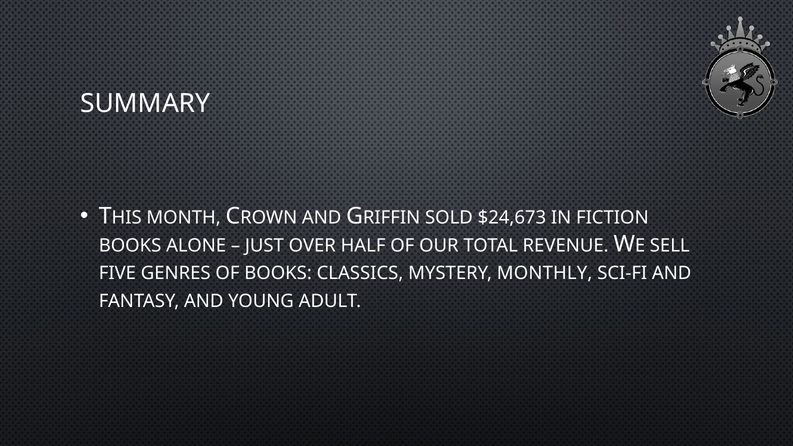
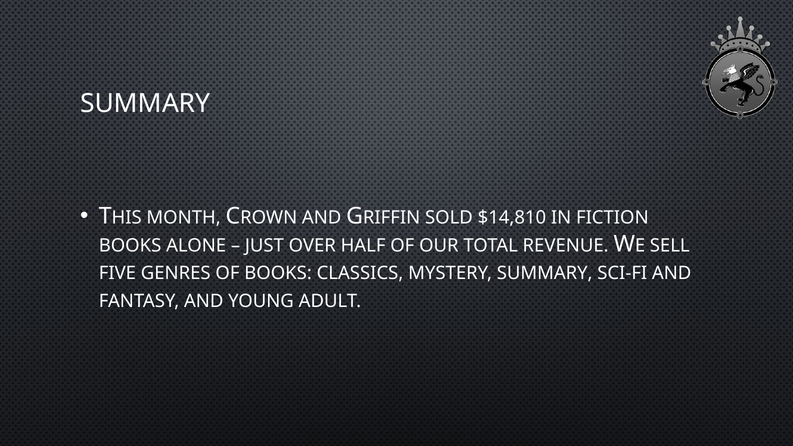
$24,673: $24,673 -> $14,810 (512, 218)
MYSTERY MONTHLY: MONTHLY -> SUMMARY (545, 273)
